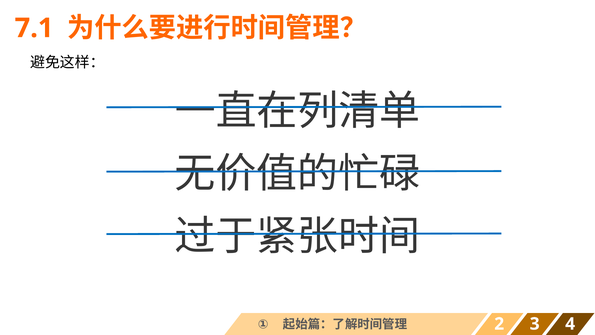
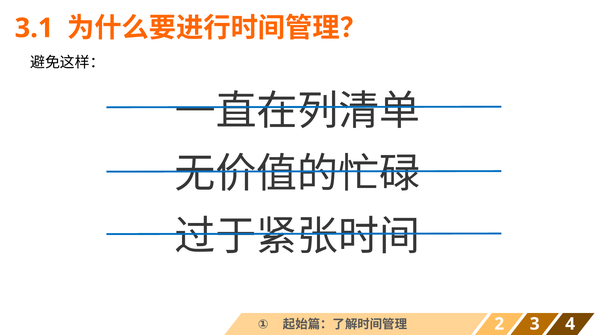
7.1: 7.1 -> 3.1 (34, 28)
